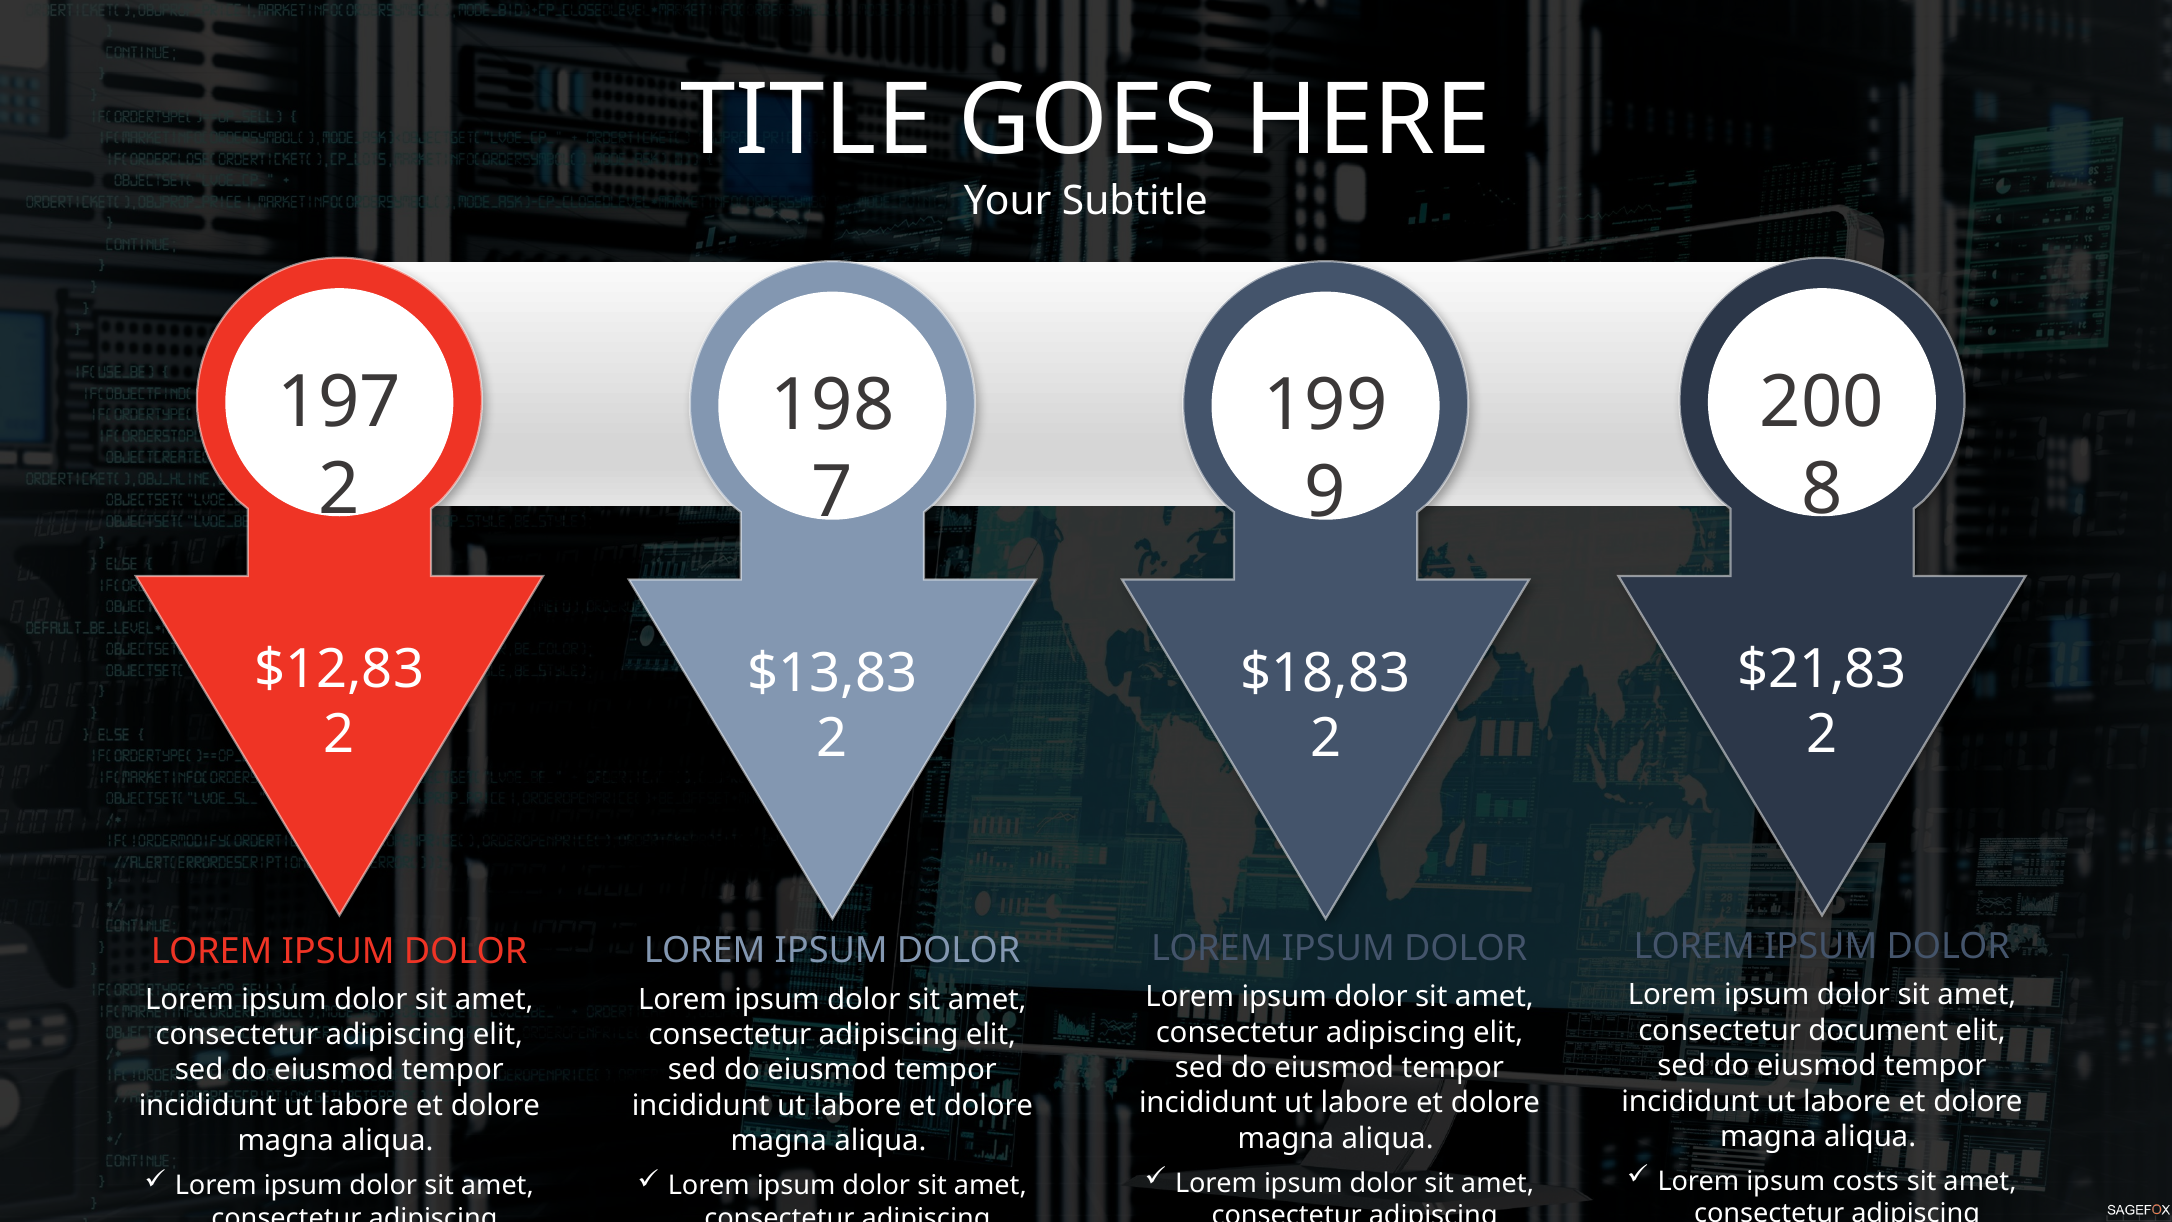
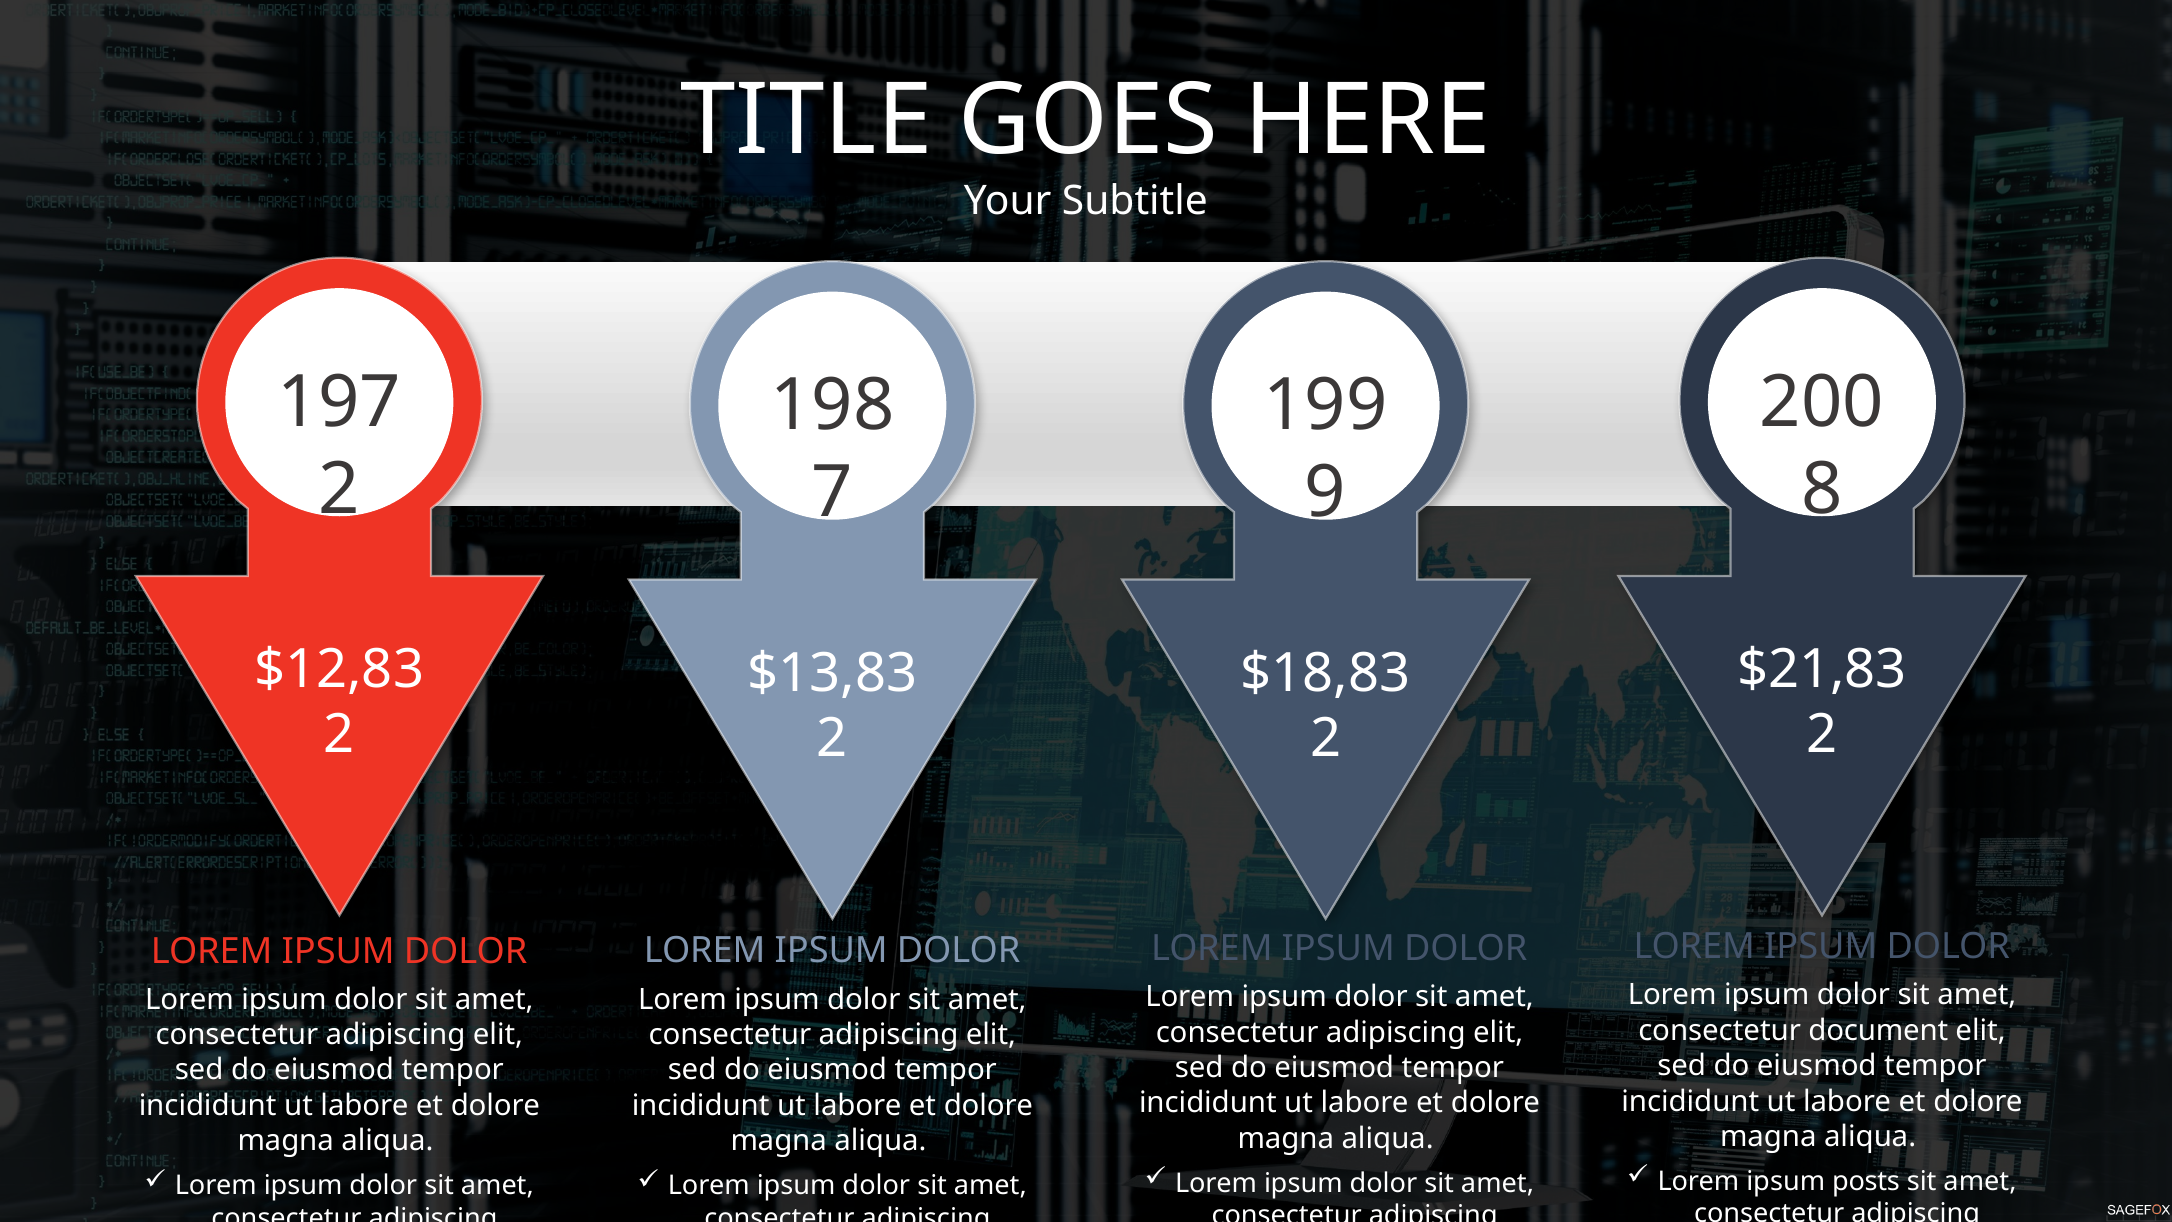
costs: costs -> posts (1866, 1181)
